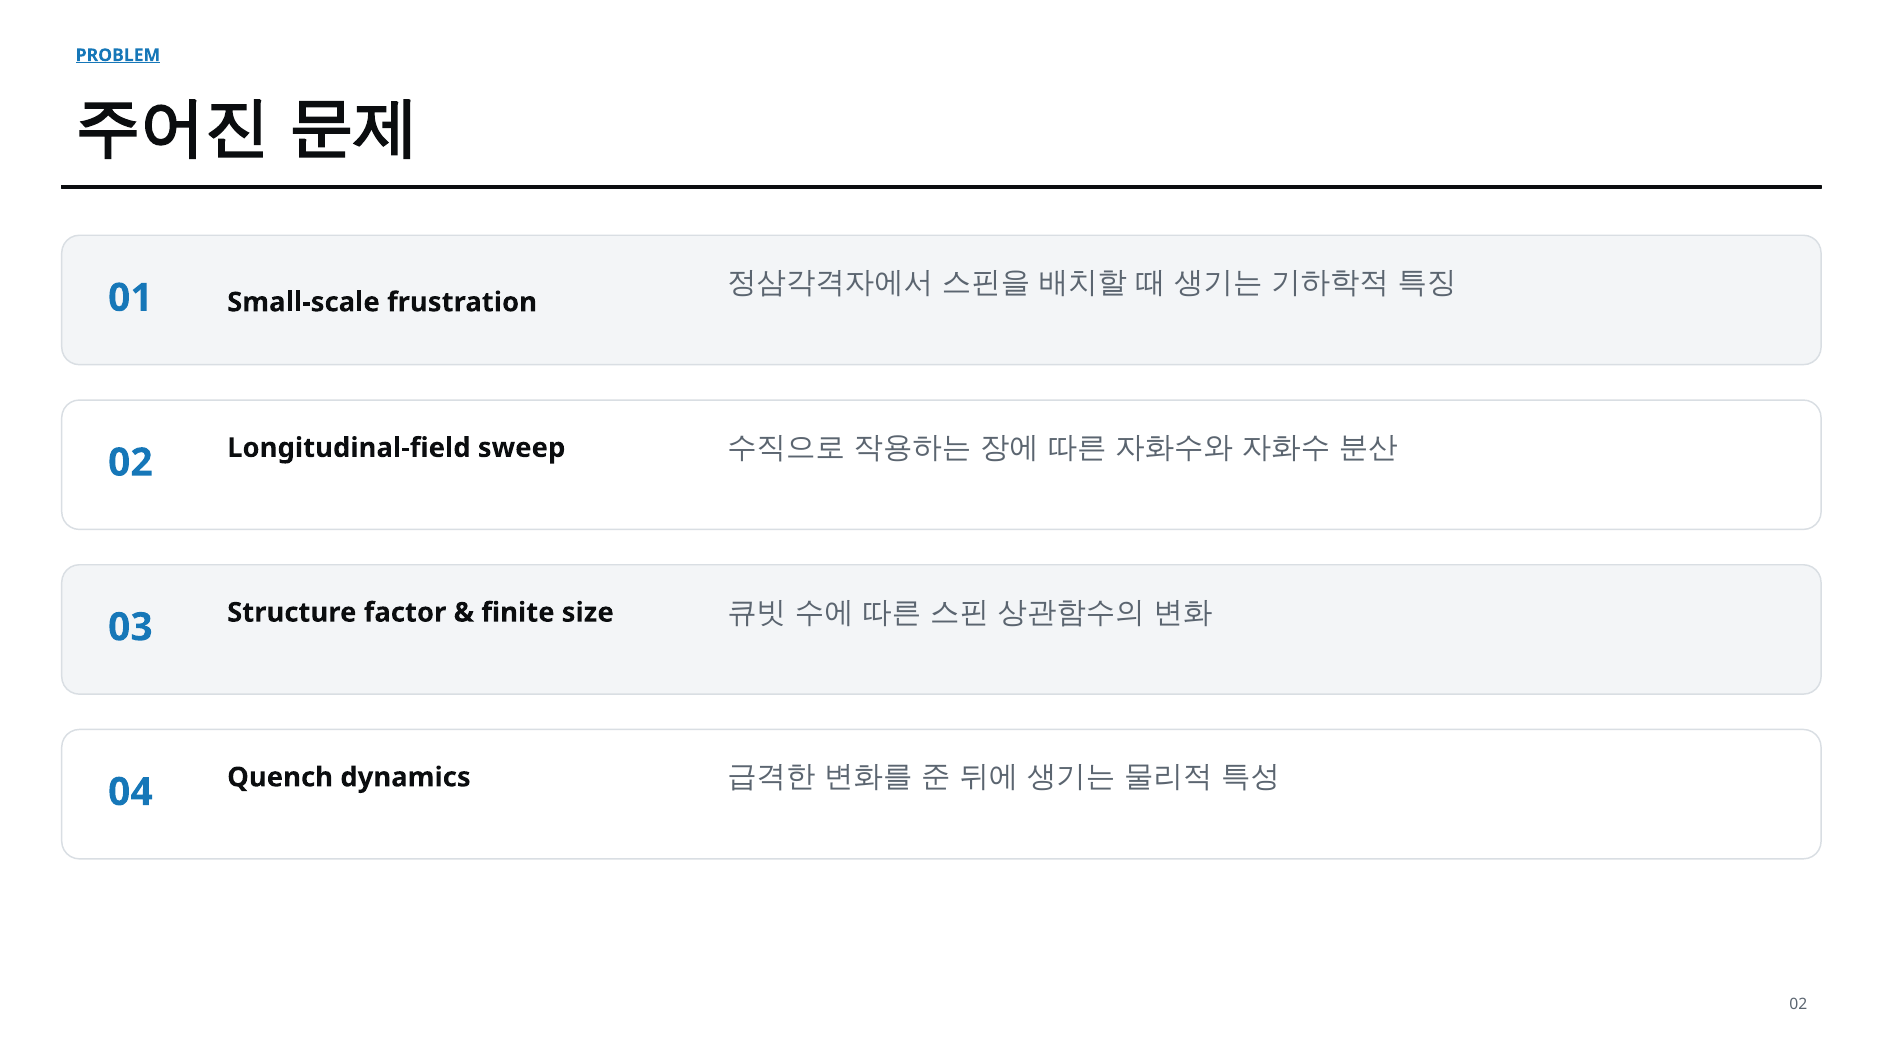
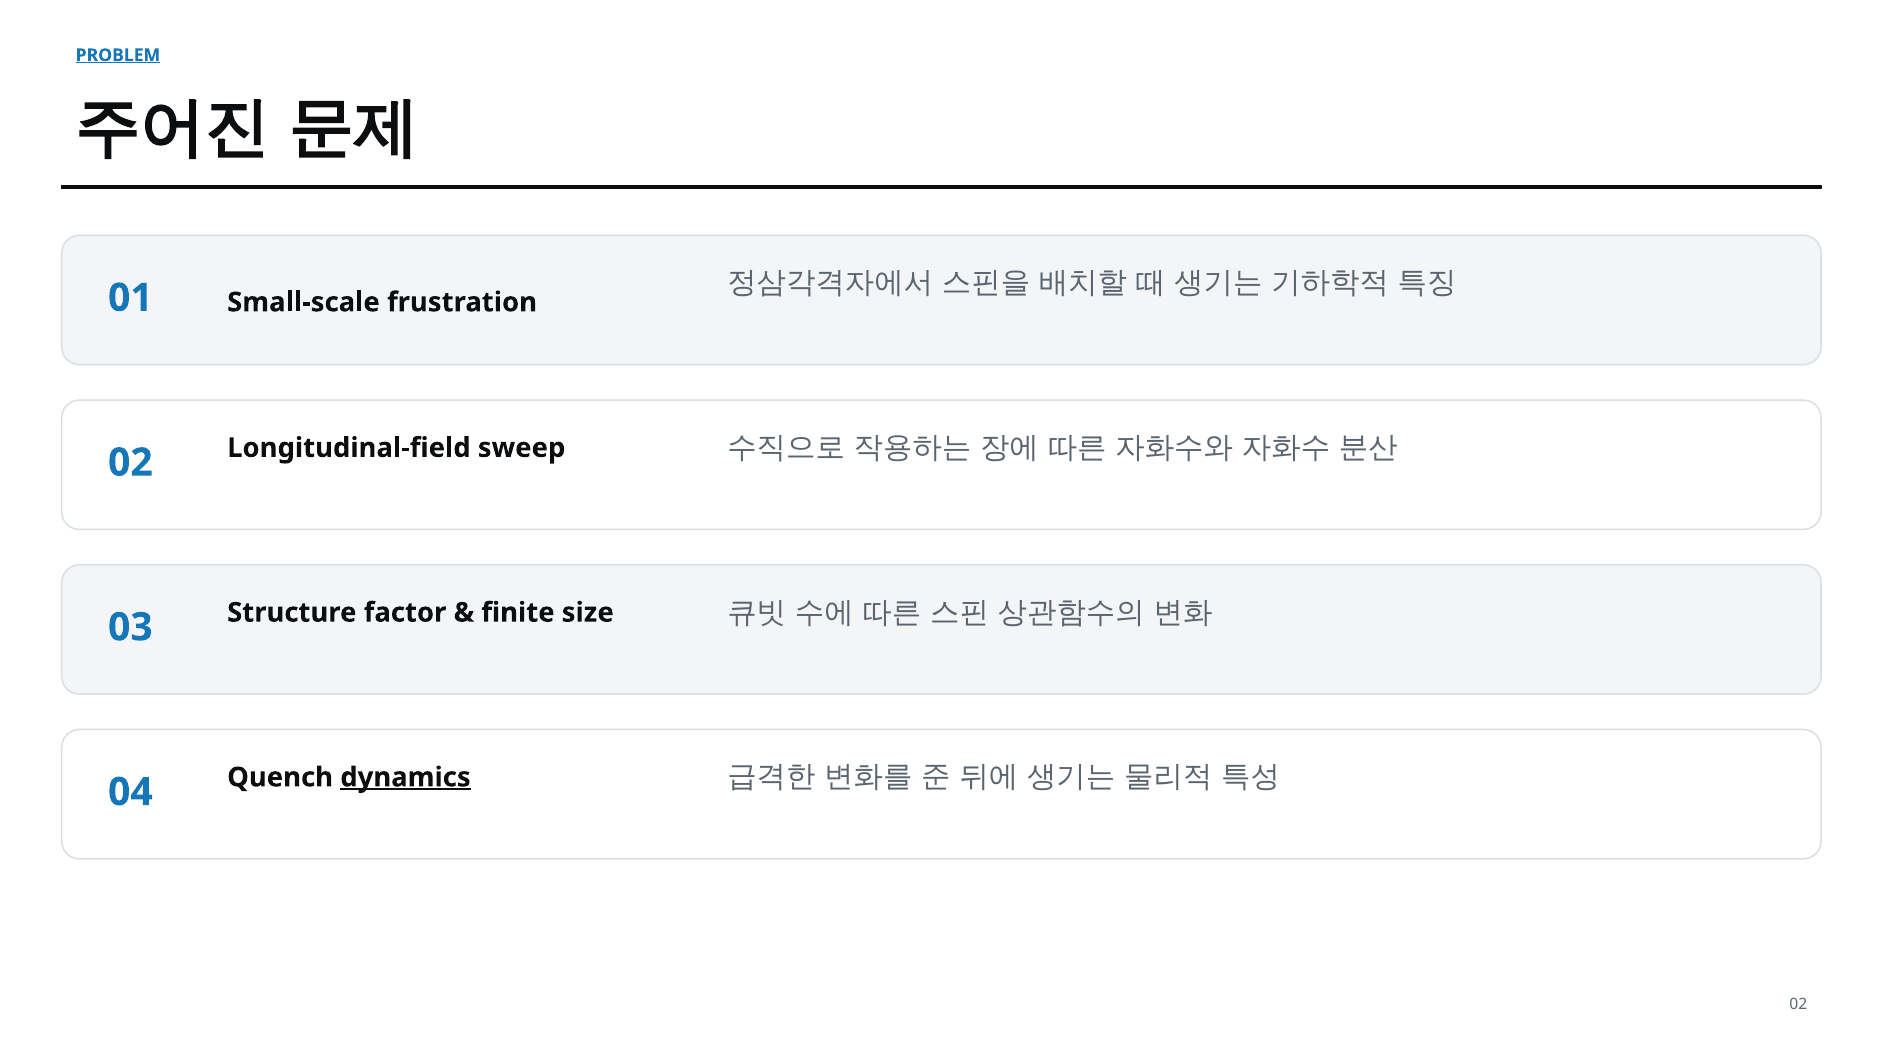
dynamics underline: none -> present (405, 778)
